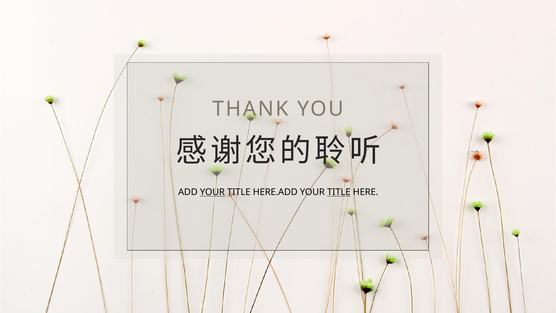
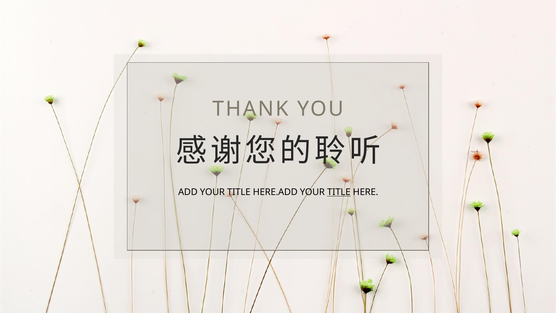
YOUR underline: present -> none (212, 192)
